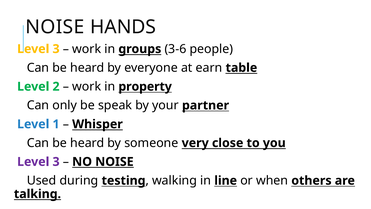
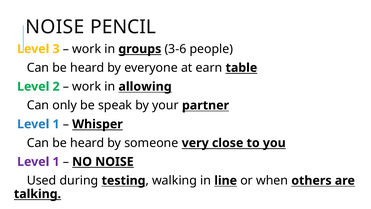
HANDS: HANDS -> PENCIL (123, 27)
property: property -> allowing (145, 86)
3: 3 -> 1 (56, 162)
